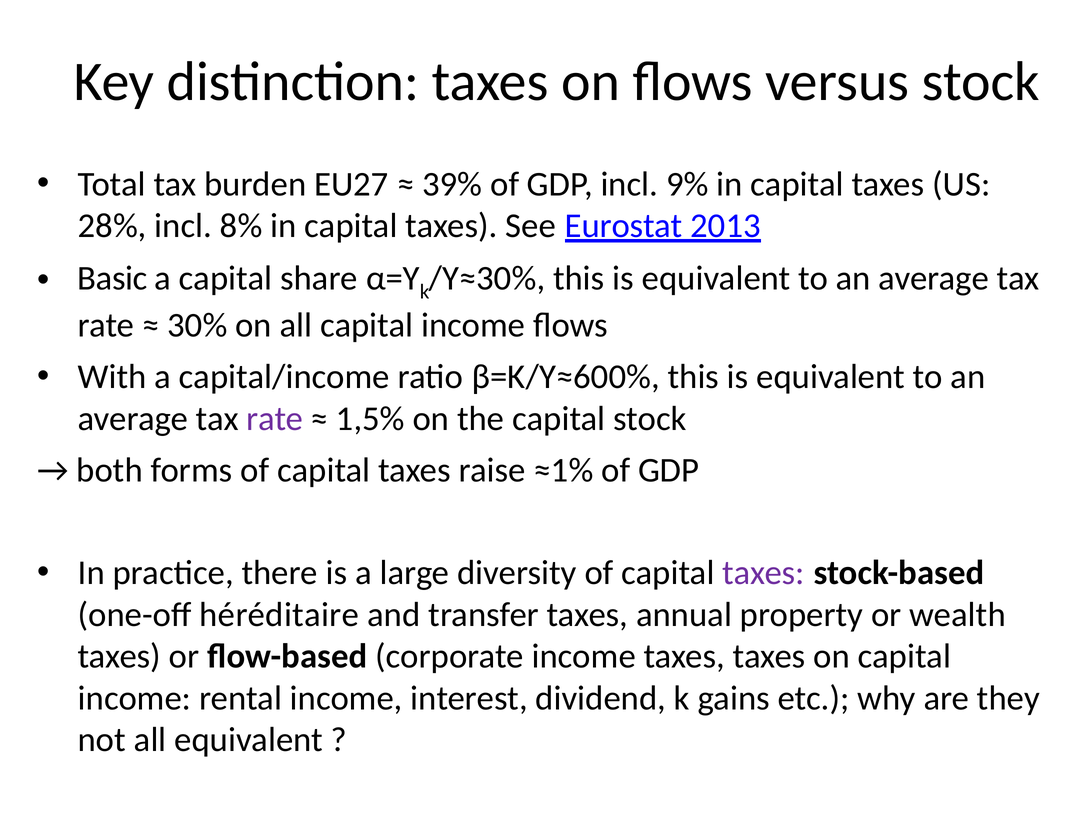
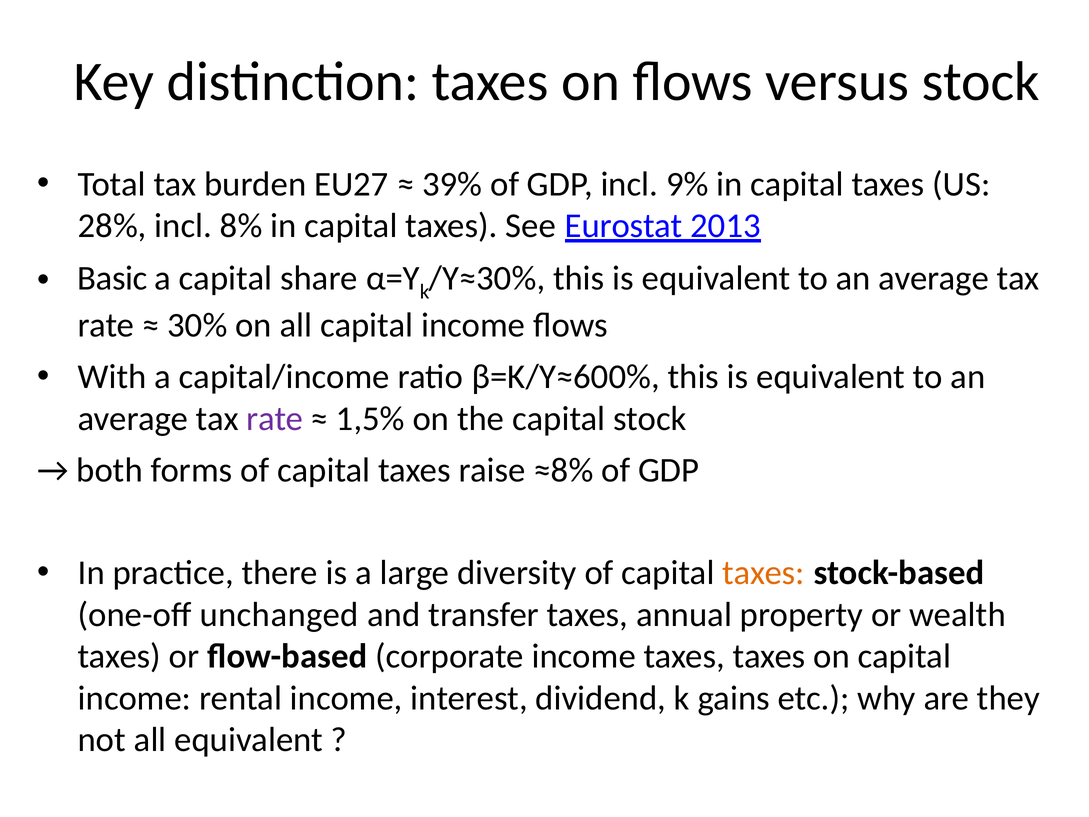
≈1%: ≈1% -> ≈8% (563, 470)
taxes colour: purple -> orange (763, 573)
héréditaire: héréditaire -> unchanged (279, 614)
